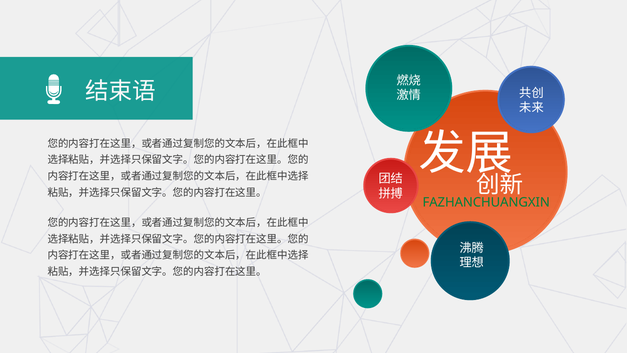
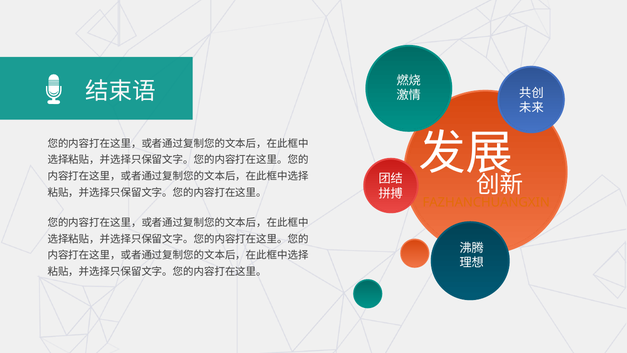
FAZHANCHUANGXIN colour: green -> orange (486, 202)
